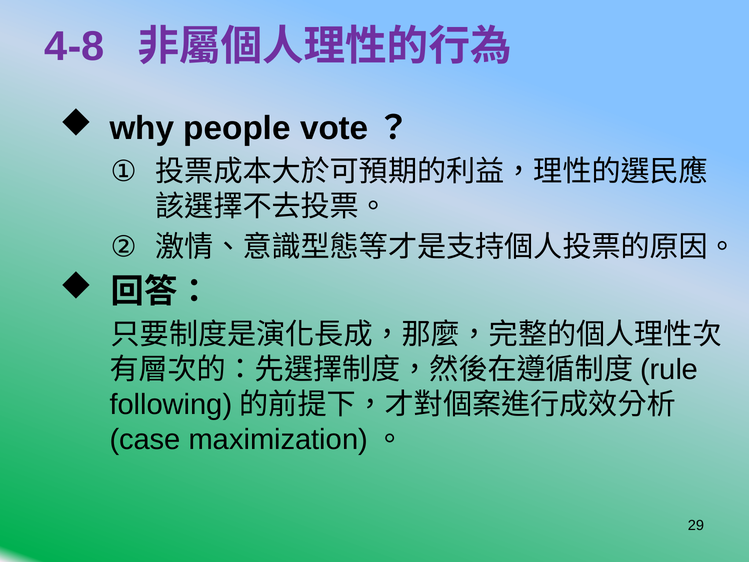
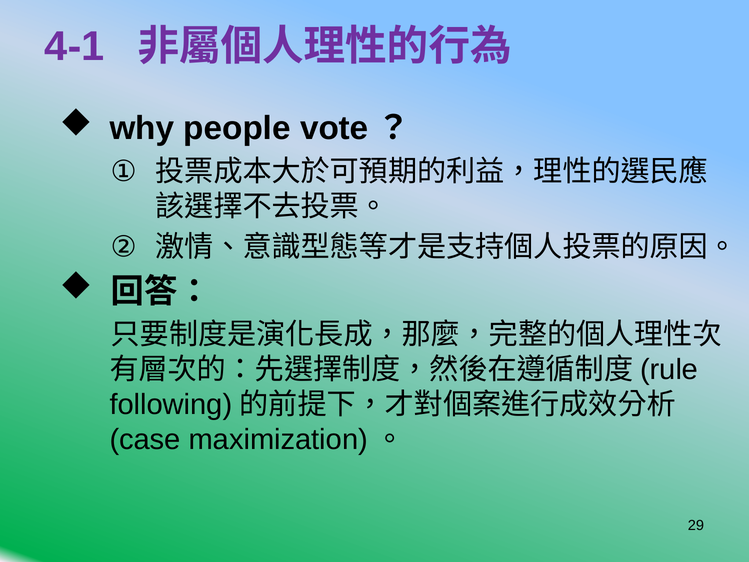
4-8: 4-8 -> 4-1 (75, 47)
